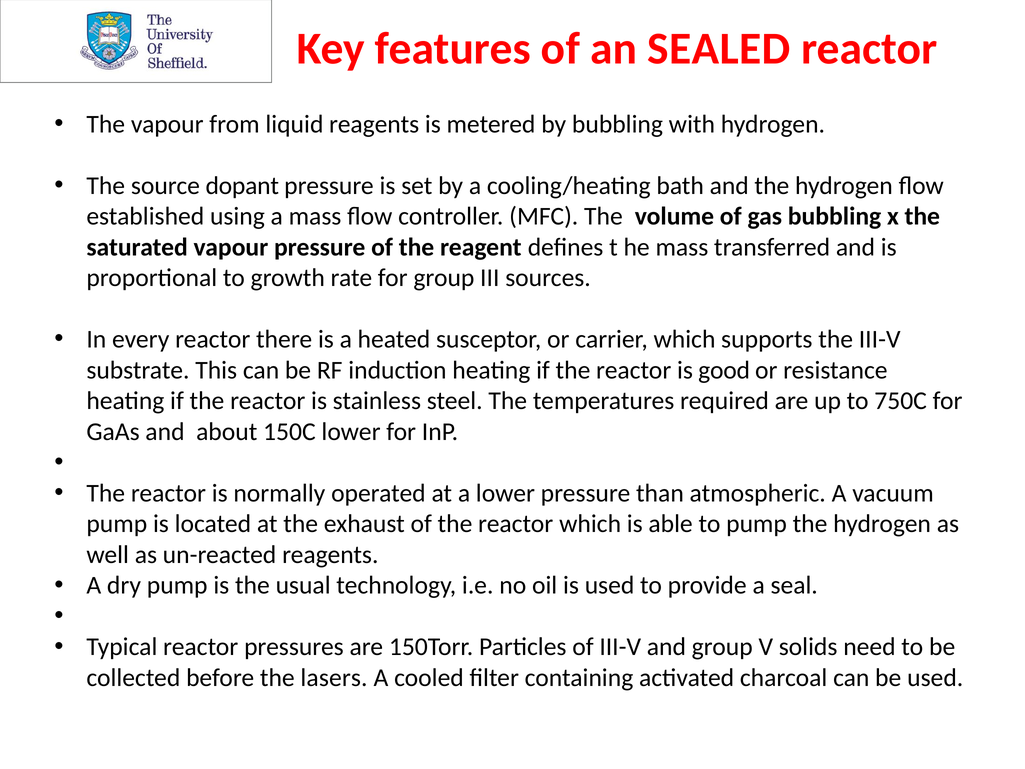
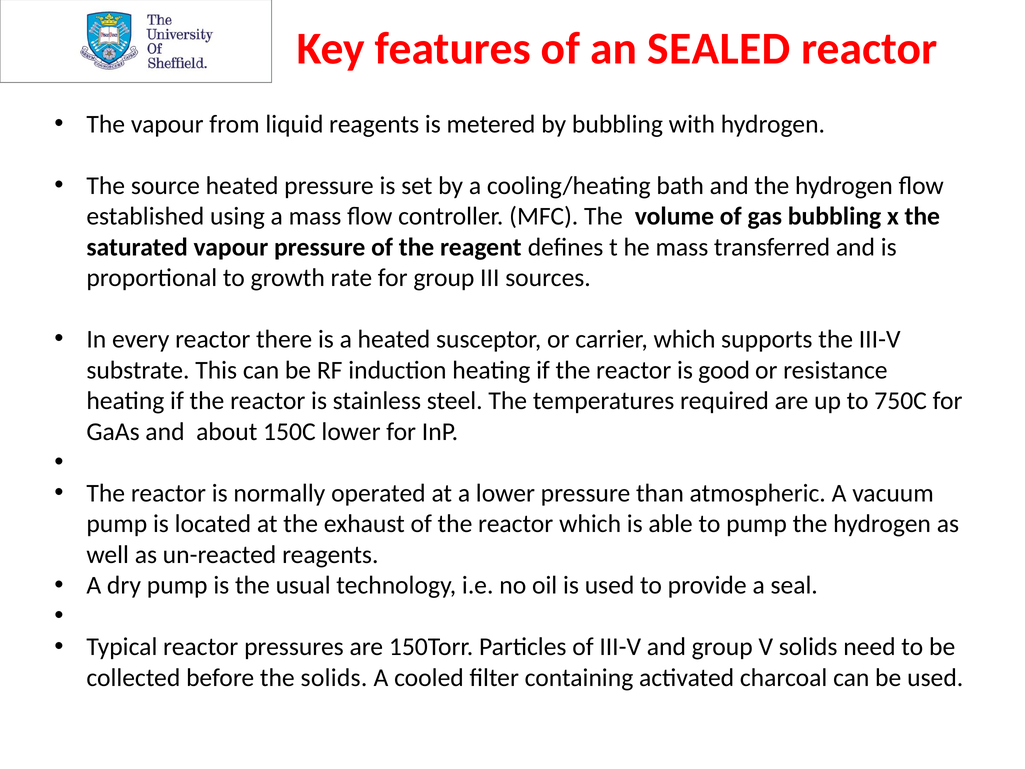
source dopant: dopant -> heated (242, 186)
the lasers: lasers -> solids (334, 678)
